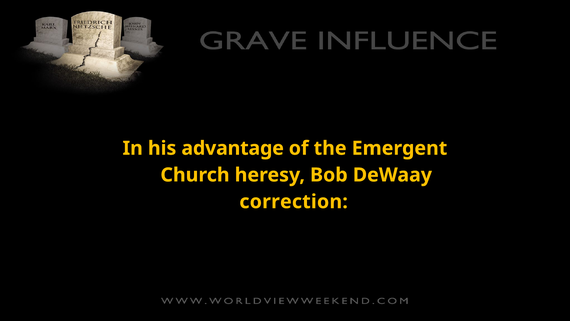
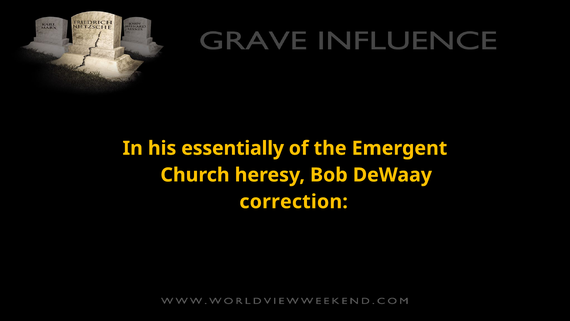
advantage: advantage -> essentially (233, 148)
